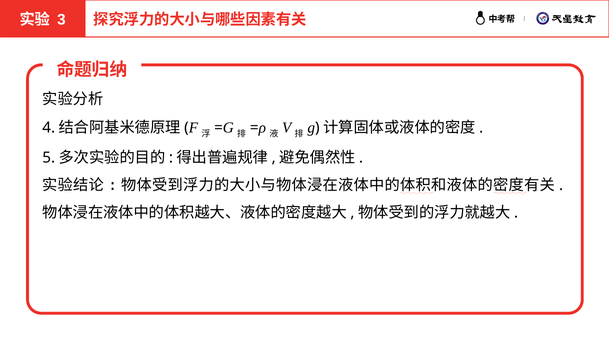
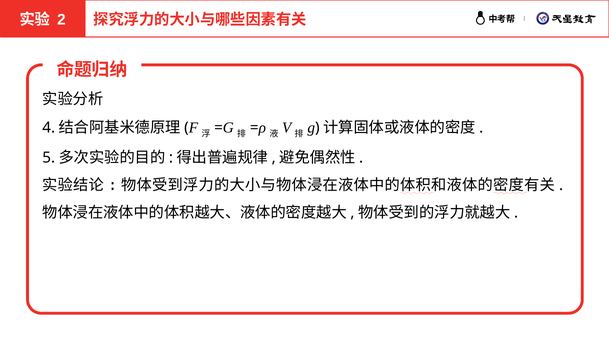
3: 3 -> 2 (61, 20)
